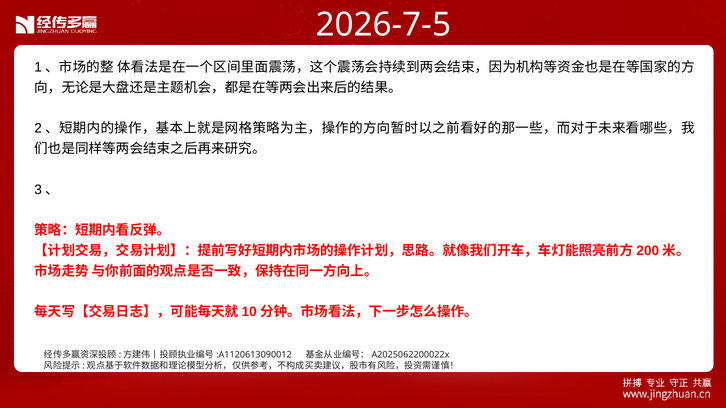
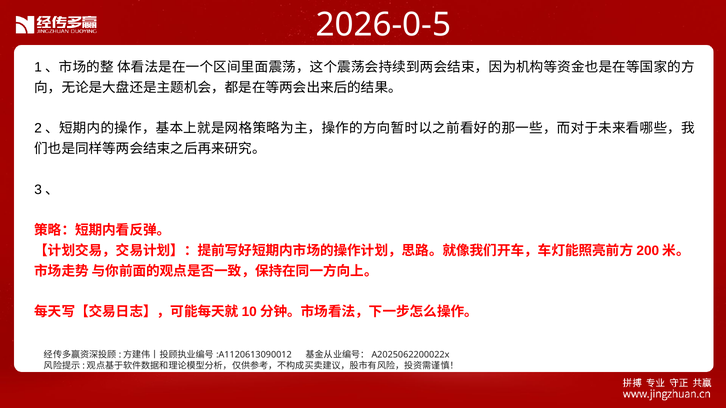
2026-7-5: 2026-7-5 -> 2026-0-5 (383, 25)
